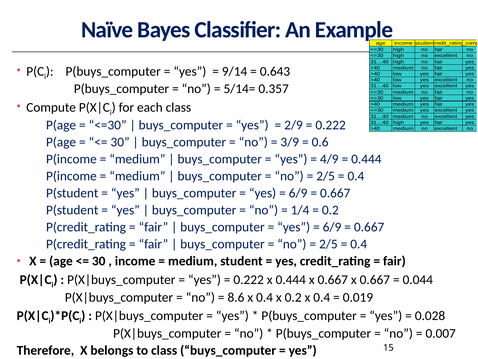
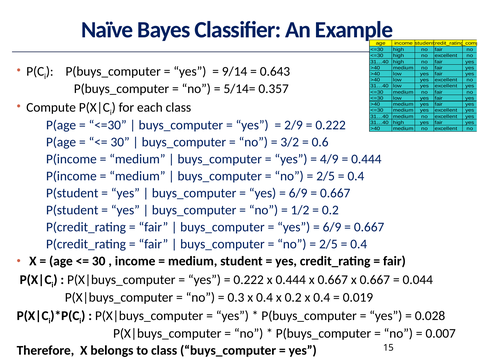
3/9: 3/9 -> 3/2 (290, 142)
1/4: 1/4 -> 1/2 (300, 210)
8.6: 8.6 -> 0.3 (236, 297)
